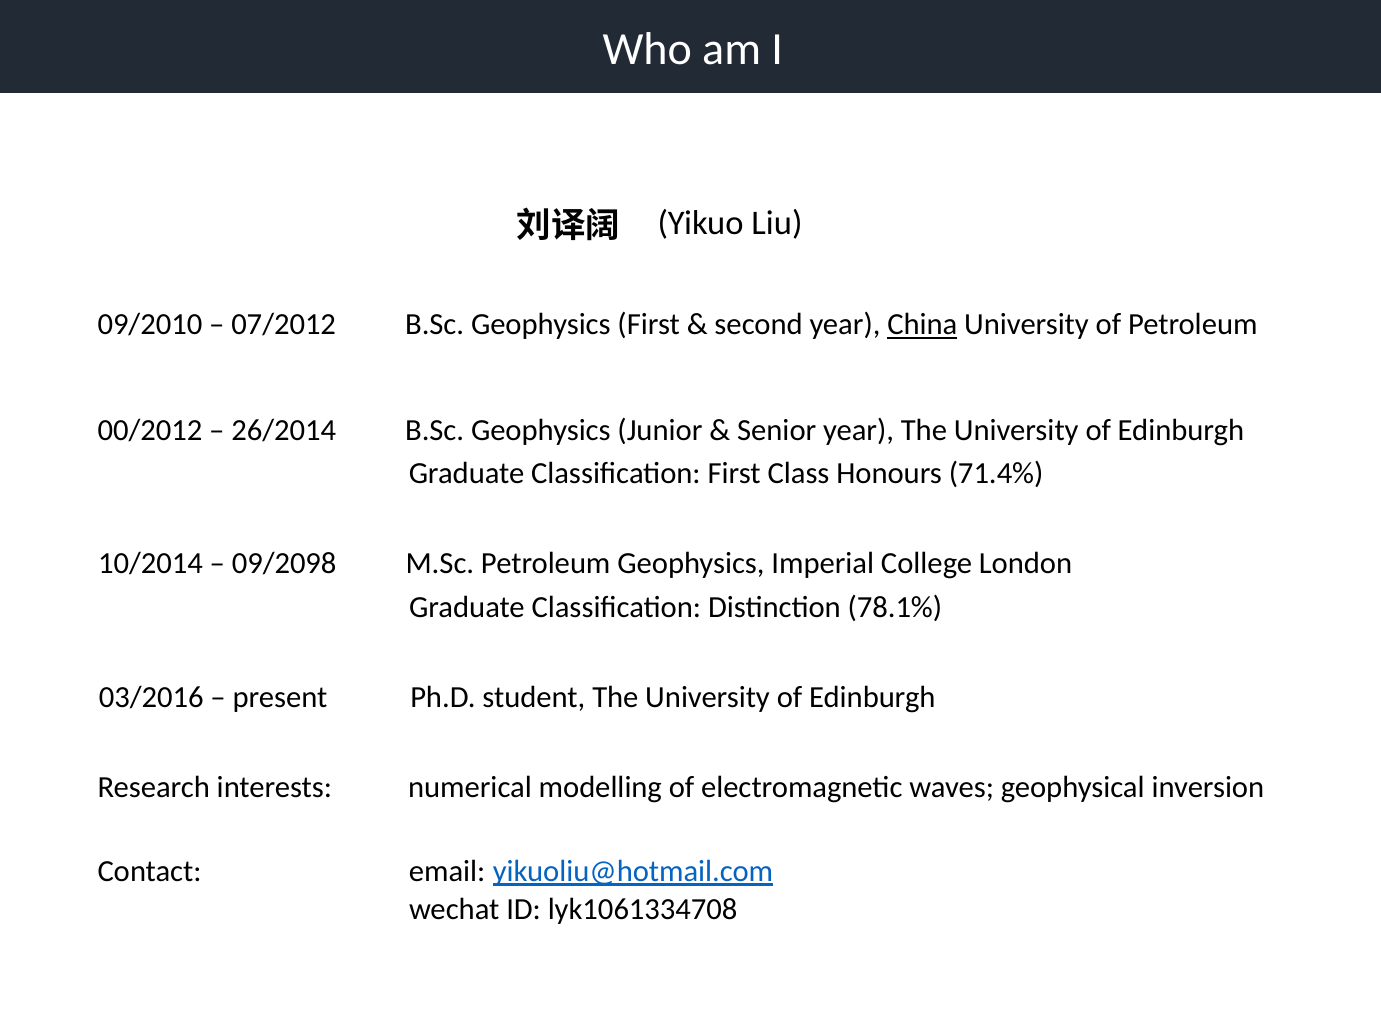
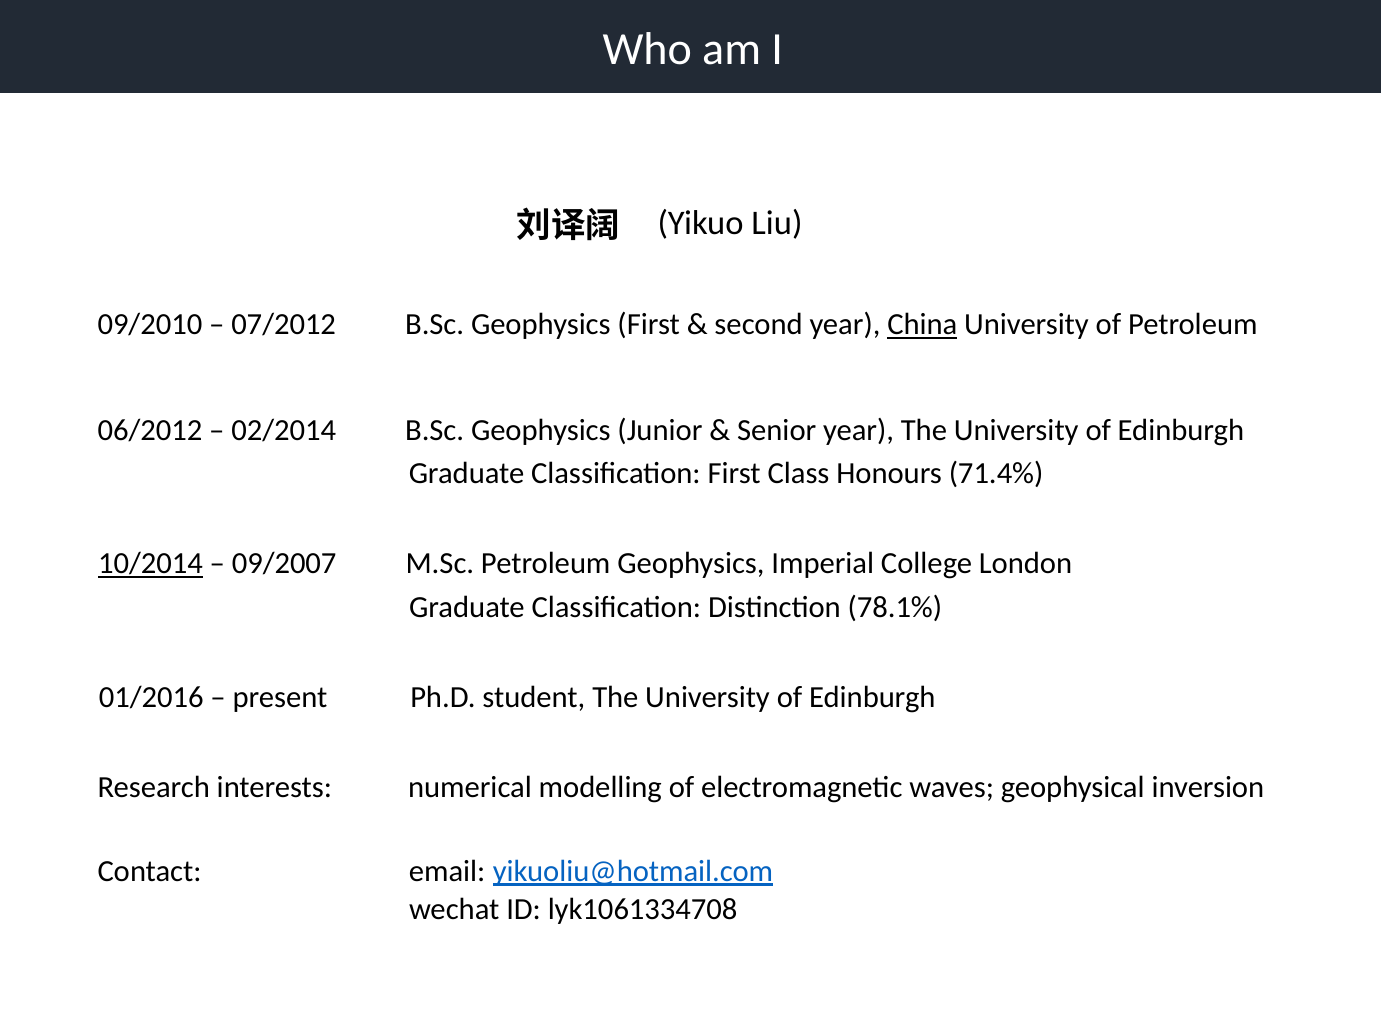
00/2012: 00/2012 -> 06/2012 (150, 431)
26/2014: 26/2014 -> 02/2014 (284, 431)
10/2014 underline: none -> present (150, 564)
09/2098: 09/2098 -> 09/2007 (284, 564)
03/2016: 03/2016 -> 01/2016 (151, 698)
